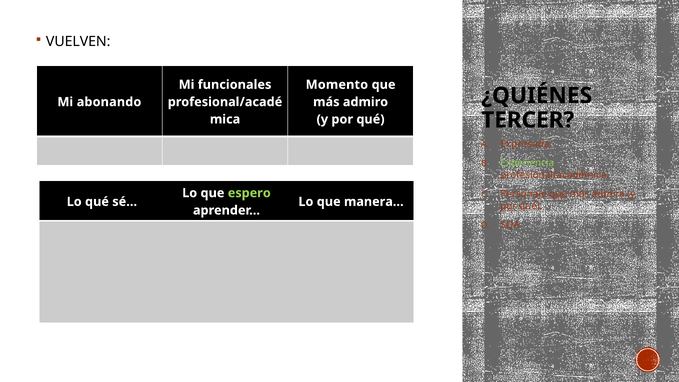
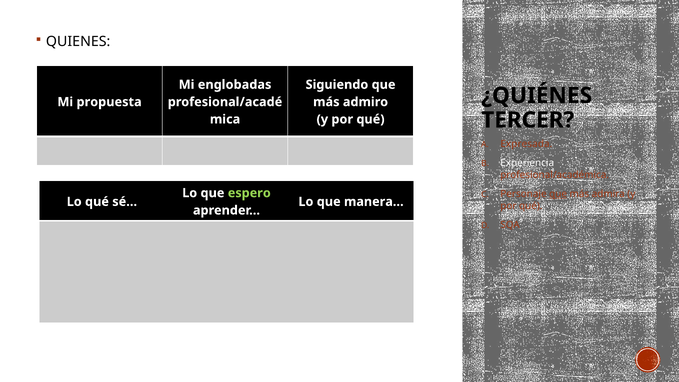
VUELVEN: VUELVEN -> QUIENES (78, 42)
funcionales: funcionales -> englobadas (235, 85)
Momento: Momento -> Siguiendo (337, 85)
abonando: abonando -> propuesta (109, 102)
Experiencia colour: light green -> white (527, 163)
por underline: present -> none (508, 206)
